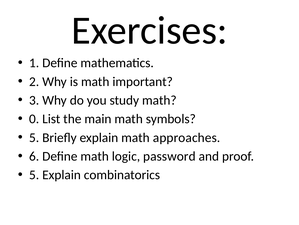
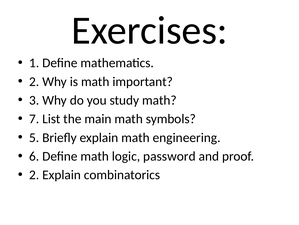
0: 0 -> 7 (34, 119)
approaches: approaches -> engineering (187, 137)
5: 5 -> 2 (34, 174)
